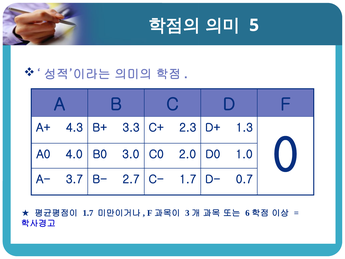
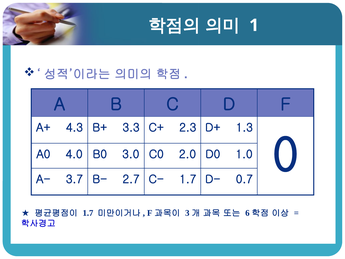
5: 5 -> 1 (254, 25)
